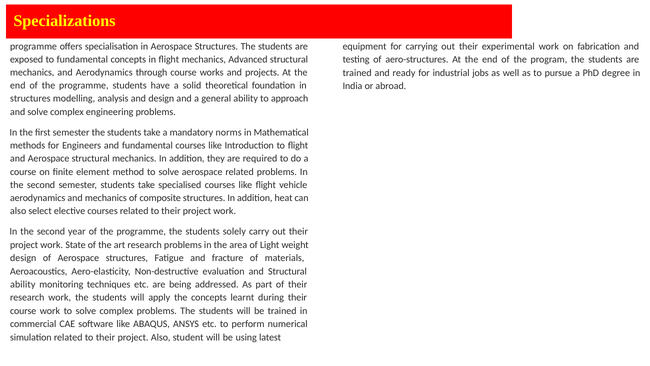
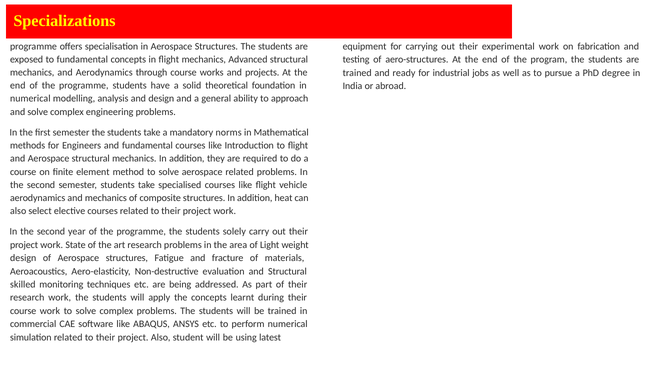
structures: structures -> numerical (30, 99)
ability: ability -> skilled (23, 285)
